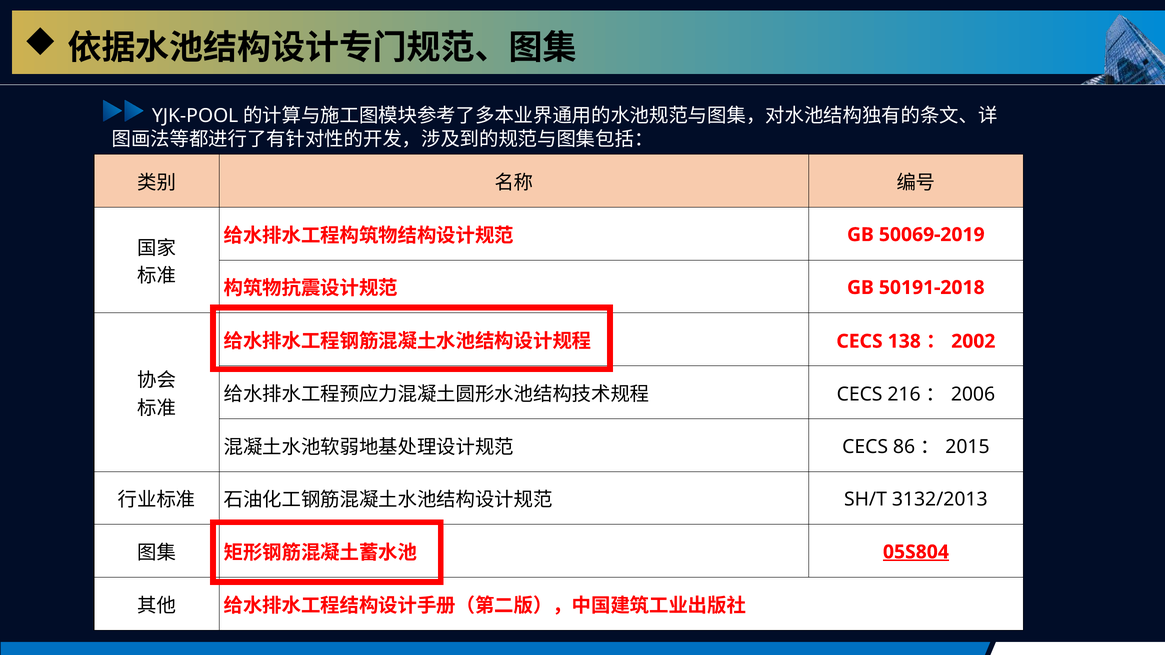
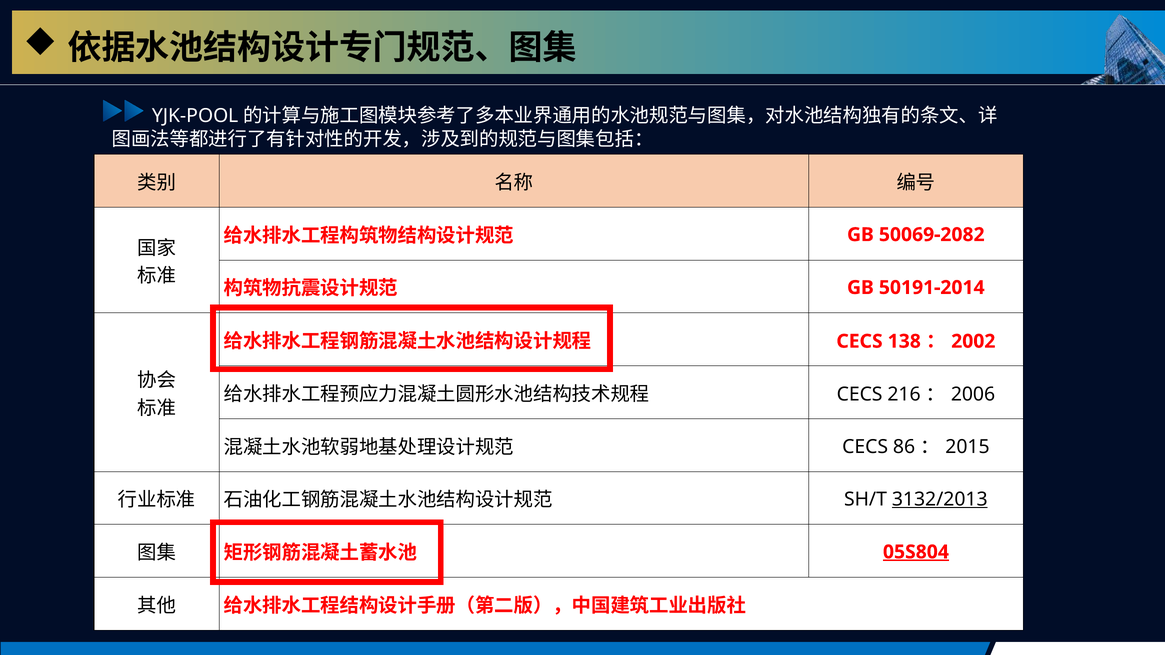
50069-2019: 50069-2019 -> 50069-2082 (932, 235)
50191-2018: 50191-2018 -> 50191-2014 (932, 288)
3132/2013 underline: none -> present (940, 499)
